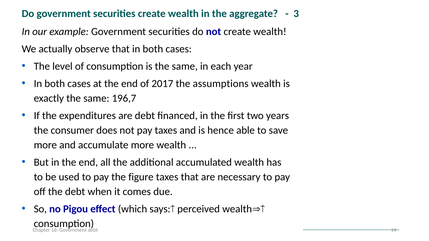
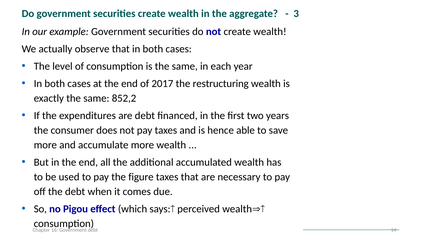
assumptions: assumptions -> restructuring (221, 84)
196,7: 196,7 -> 852,2 (124, 98)
